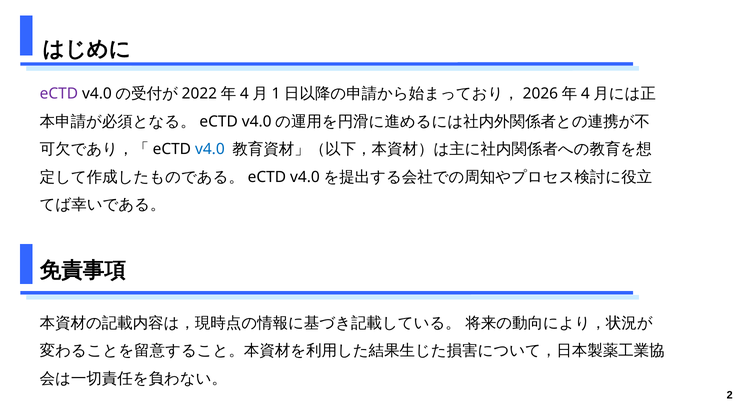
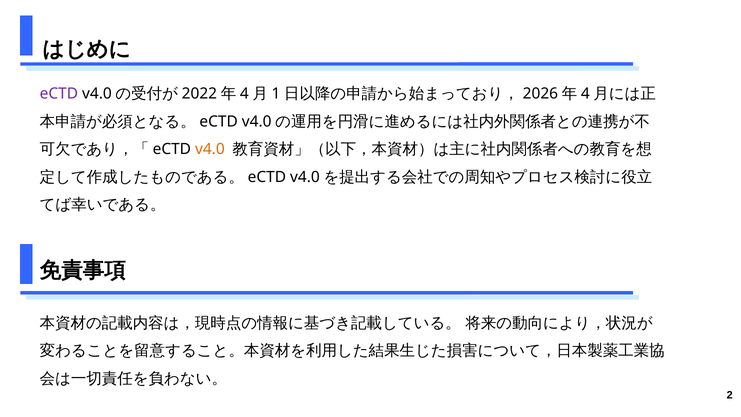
v4.0 colour: blue -> orange (210, 149)
